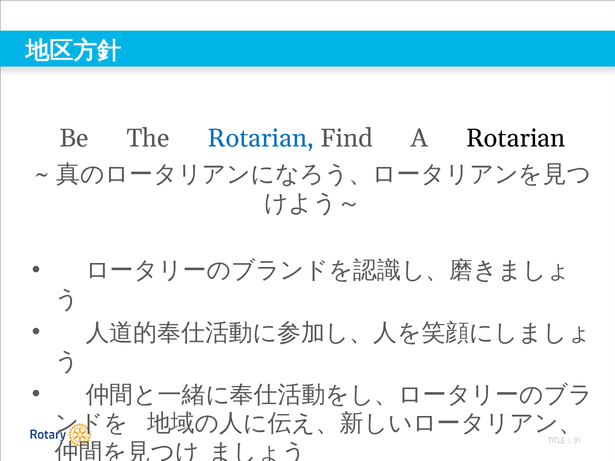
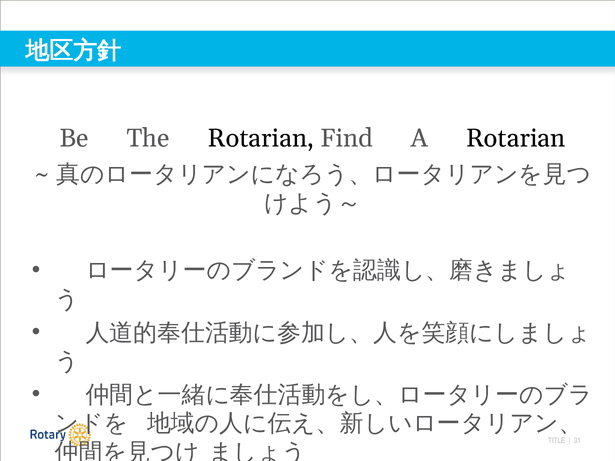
Rotarian colour: blue -> black (261, 138)
